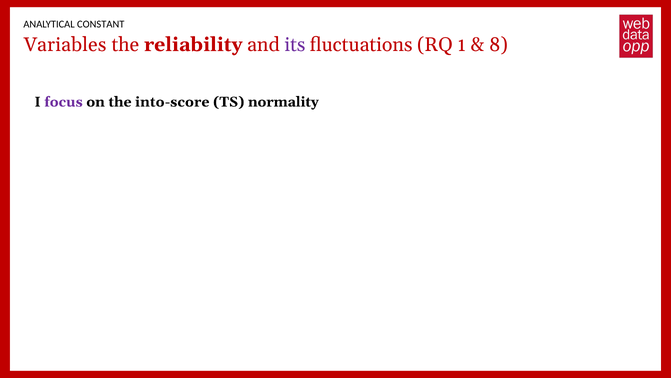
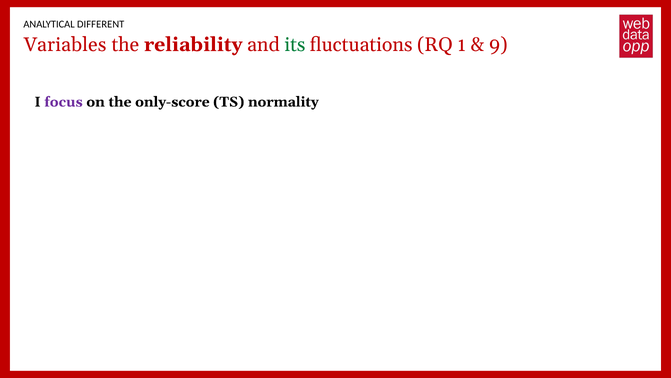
CONSTANT: CONSTANT -> DIFFERENT (101, 24)
its colour: purple -> green (295, 44)
8: 8 -> 9 (498, 44)
into-score: into-score -> only-score (172, 102)
